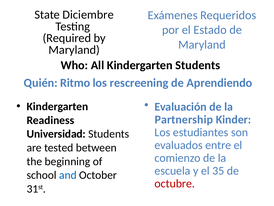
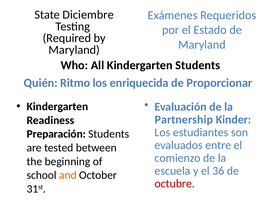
rescreening: rescreening -> enriquecida (139, 83)
Aprendiendo: Aprendiendo -> Proporcionar (219, 83)
Universidad: Universidad -> Preparación (56, 134)
35: 35 -> 36 (218, 170)
and colour: blue -> orange (68, 175)
